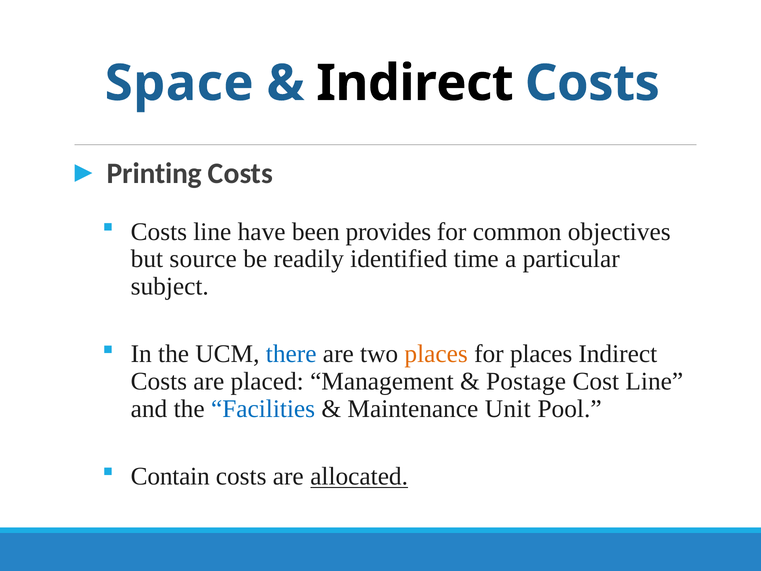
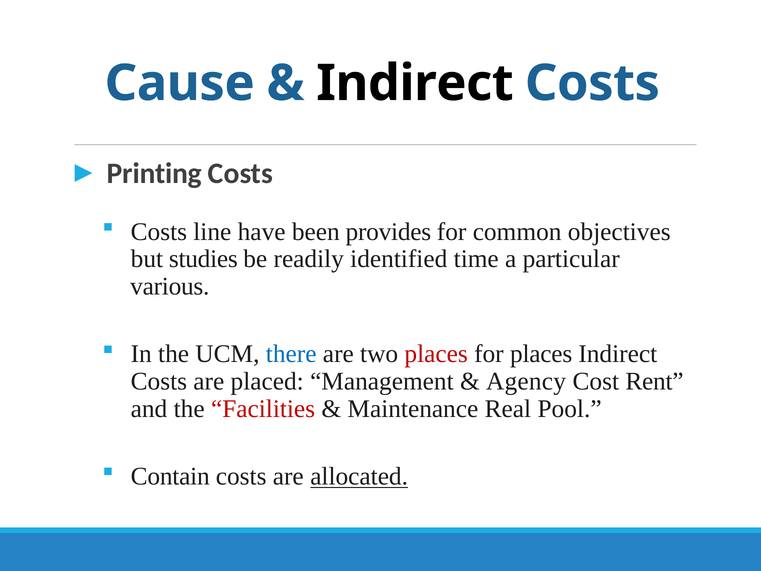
Space: Space -> Cause (180, 83)
source: source -> studies (203, 259)
subject: subject -> various (170, 286)
places colour: orange -> red (436, 354)
Postage: Postage -> Agency (526, 381)
Cost Line: Line -> Rent (654, 381)
Facilities colour: blue -> red (263, 409)
Unit: Unit -> Real (508, 409)
